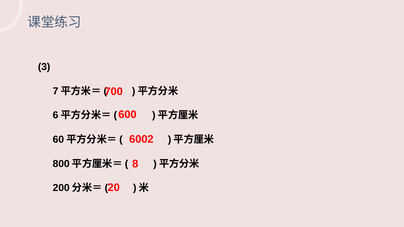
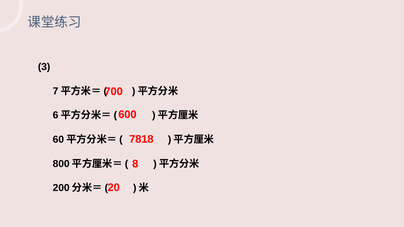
6002: 6002 -> 7818 (141, 140)
